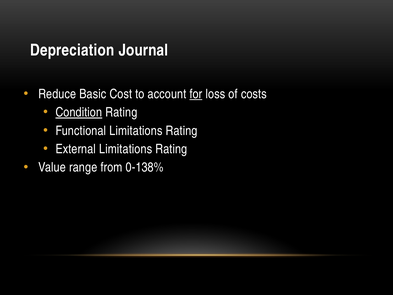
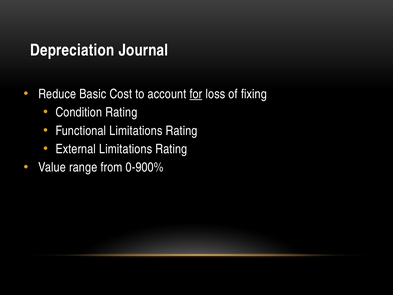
costs: costs -> fixing (254, 94)
Condition underline: present -> none (79, 112)
0-138%: 0-138% -> 0-900% (145, 167)
